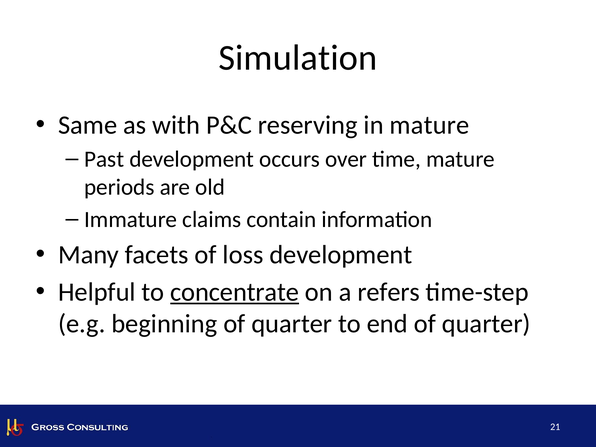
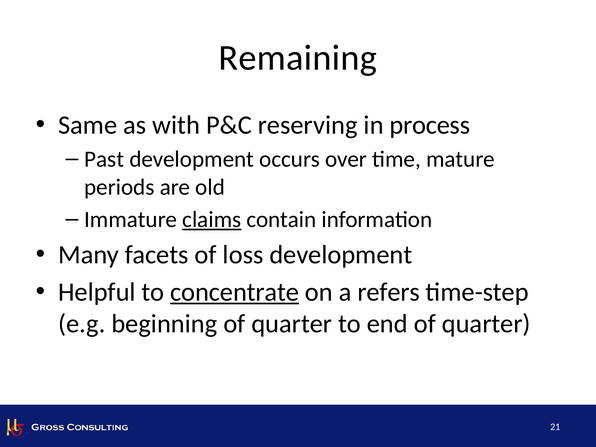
Simulation: Simulation -> Remaining (298, 58)
in mature: mature -> process (430, 125)
claims underline: none -> present (212, 220)
